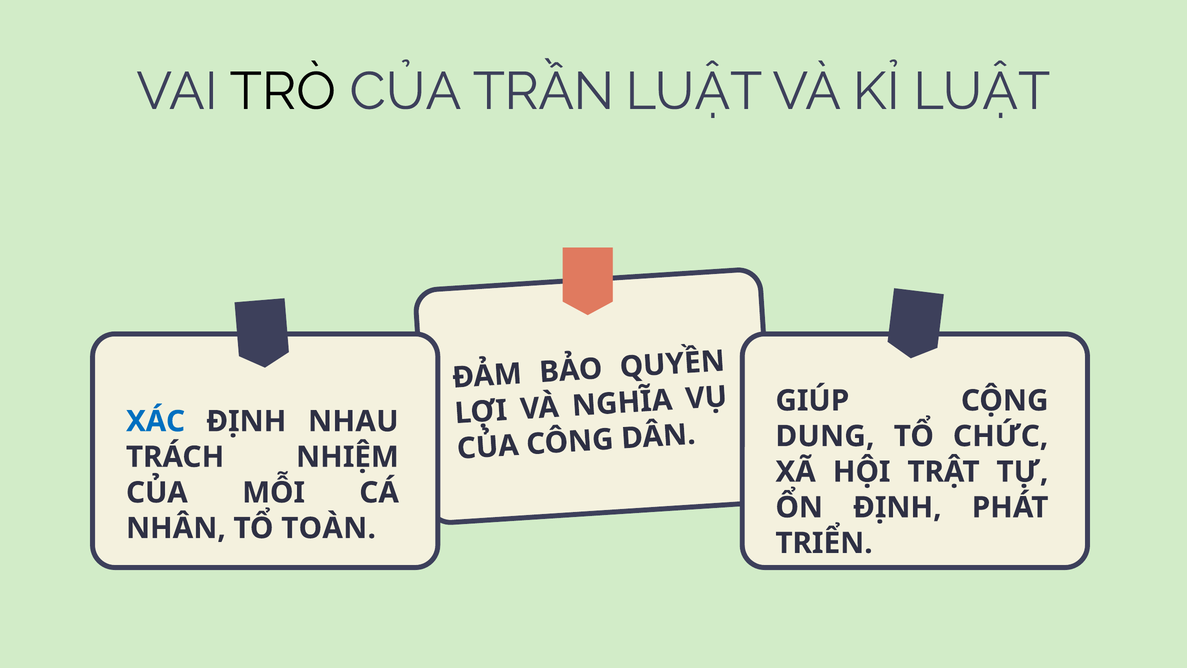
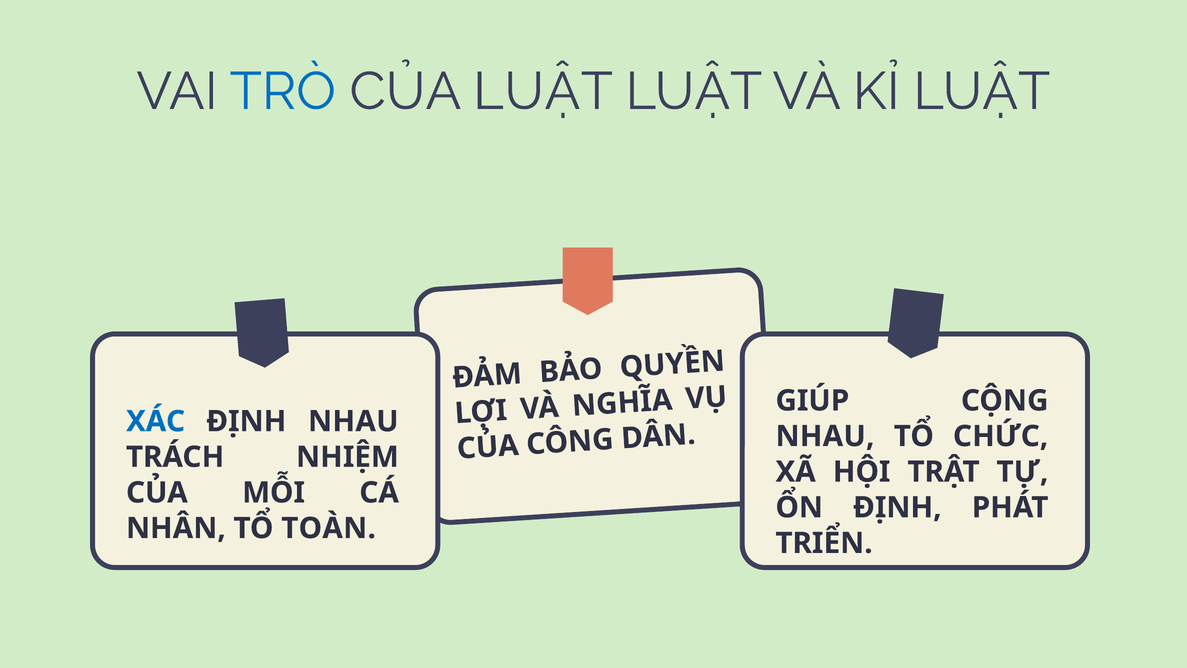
TRÒ colour: black -> blue (283, 92)
CỦA TRẦN: TRẦN -> LUẬT (543, 92)
DUNG: DUNG -> NHAU (825, 436)
